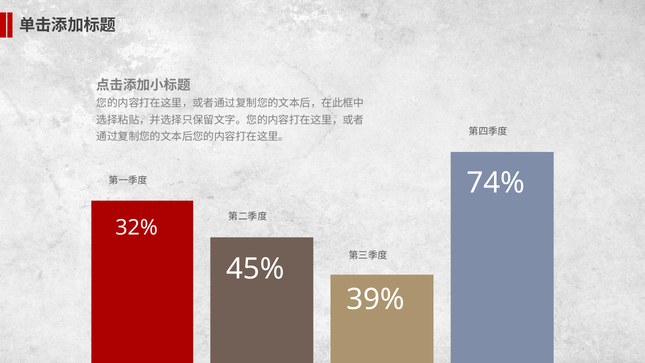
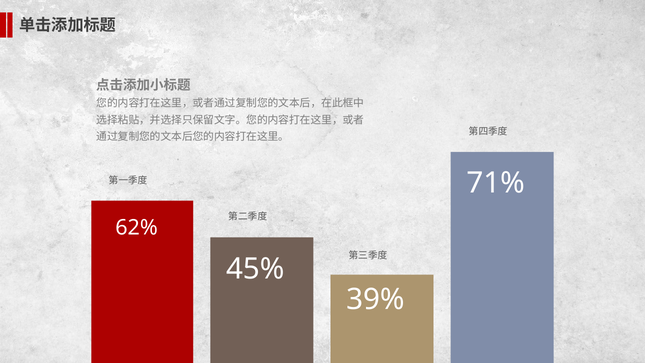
74%: 74% -> 71% (496, 183)
32%: 32% -> 62% (137, 228)
